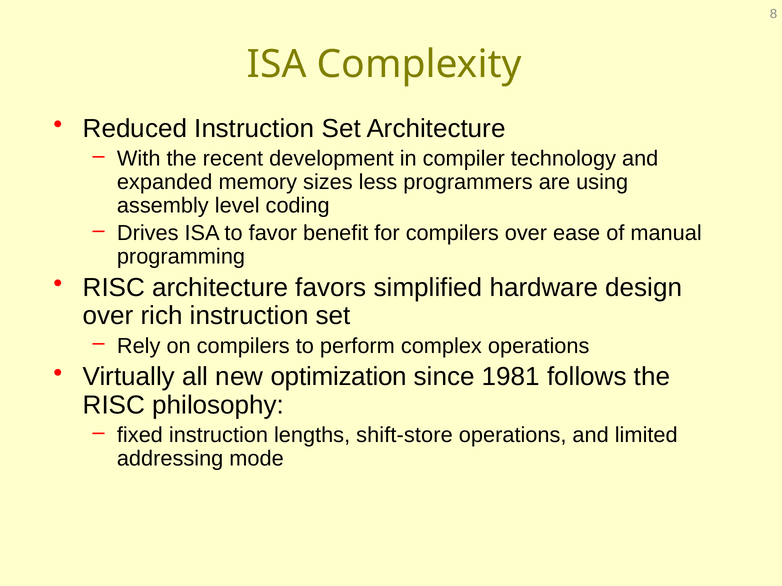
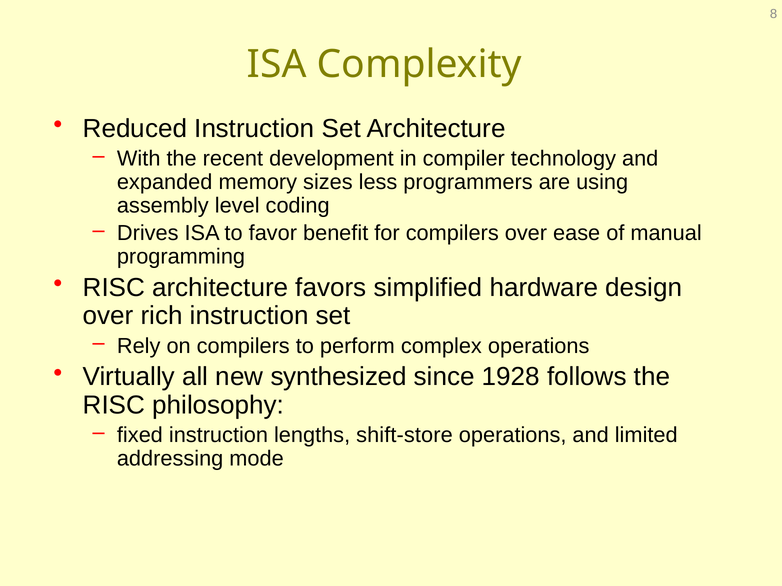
optimization: optimization -> synthesized (339, 377)
1981: 1981 -> 1928 (511, 377)
